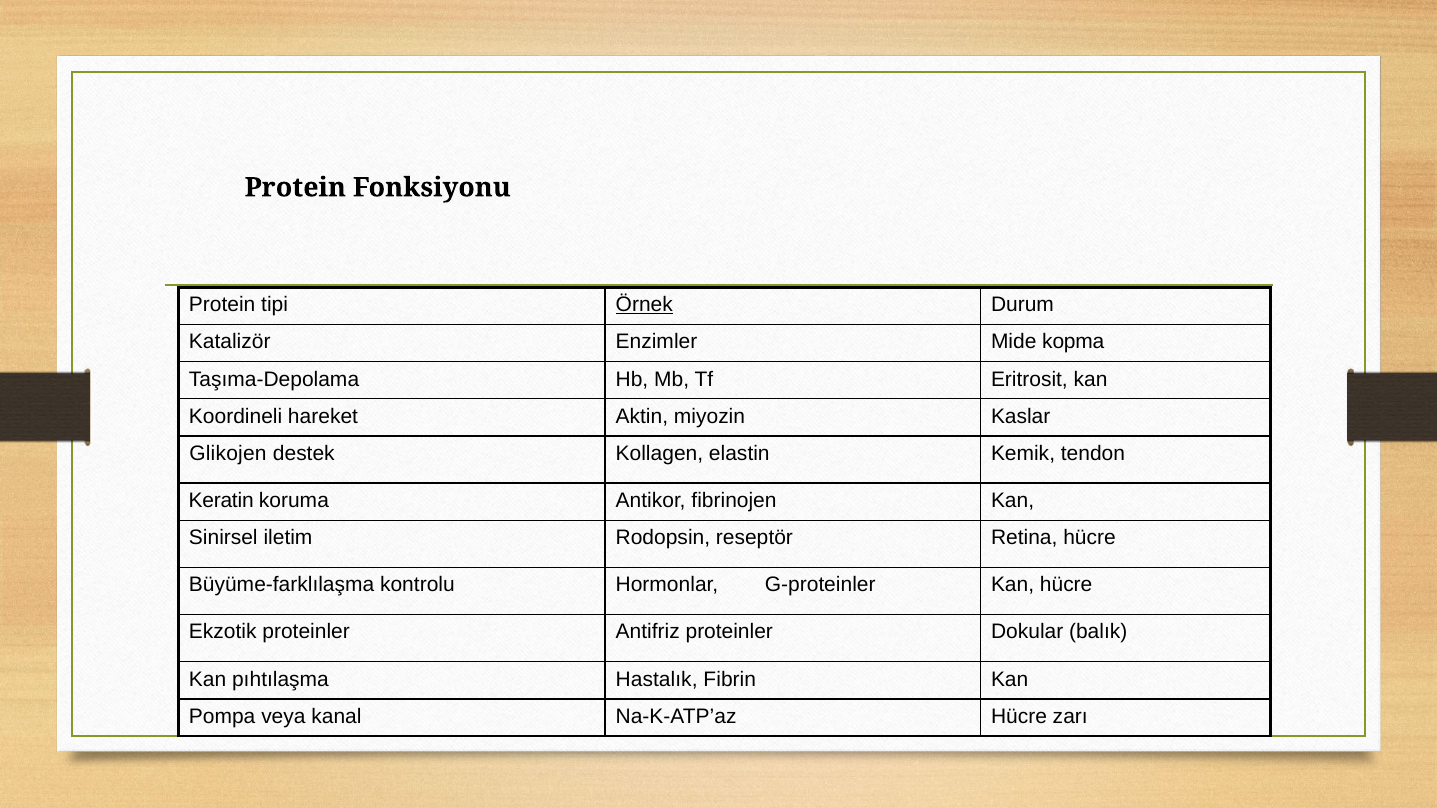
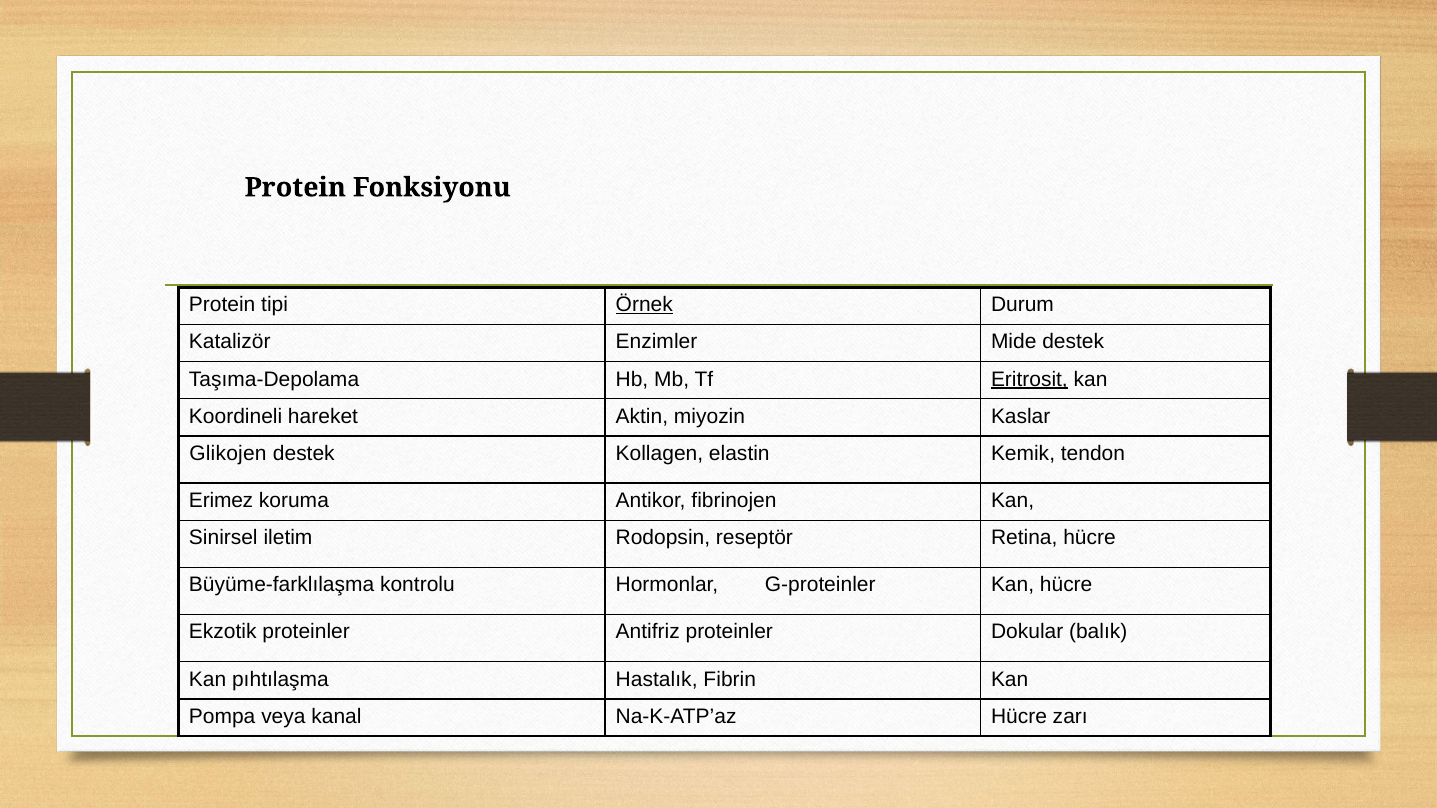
Mide kopma: kopma -> destek (1073, 342)
Eritrosit underline: none -> present (1029, 379)
Keratin: Keratin -> Erimez (221, 501)
